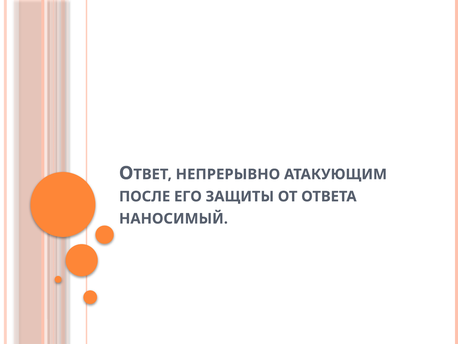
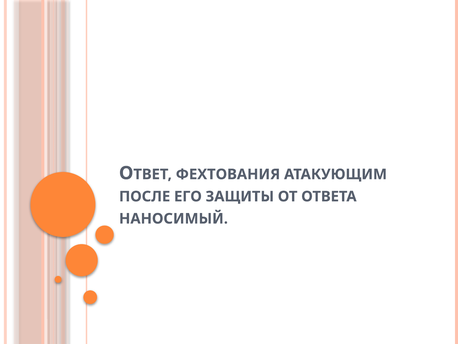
НЕПРЕРЫВНО: НЕПРЕРЫВНО -> ФЕХТОВАНИЯ (228, 174)
